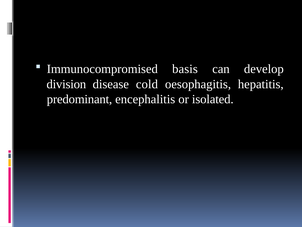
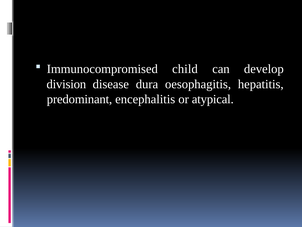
basis: basis -> child (185, 69)
cold: cold -> dura (147, 84)
isolated: isolated -> atypical (213, 99)
